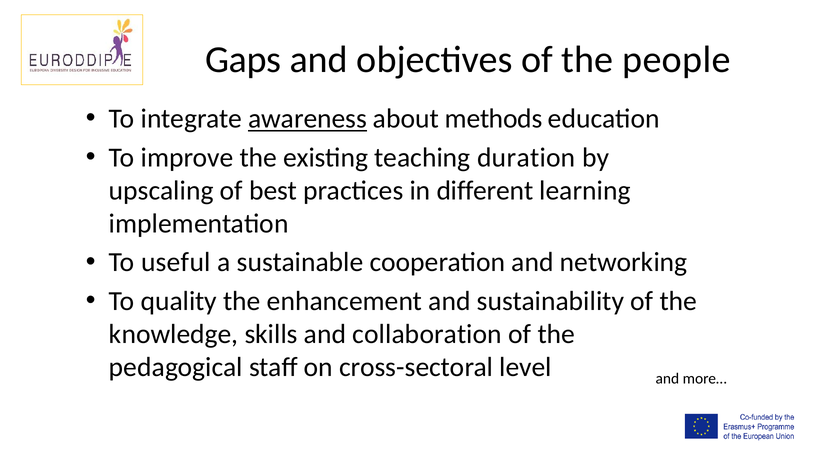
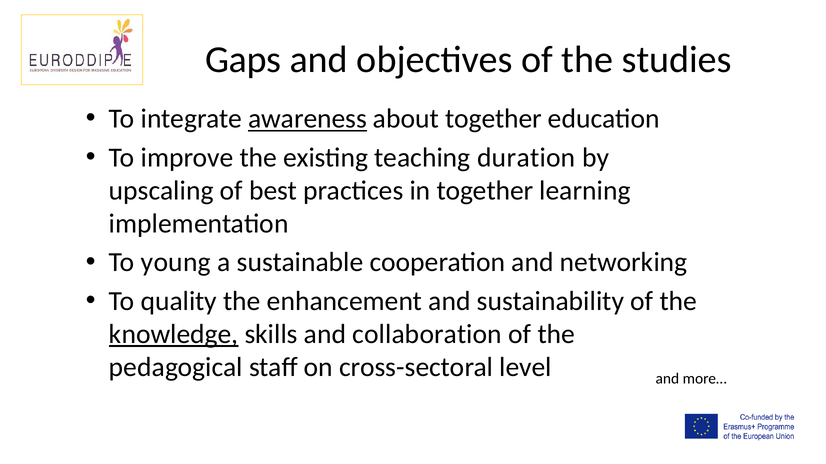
people: people -> studies (677, 60)
about methods: methods -> together (494, 119)
in different: different -> together (485, 191)
useful: useful -> young (176, 263)
knowledge underline: none -> present (174, 335)
